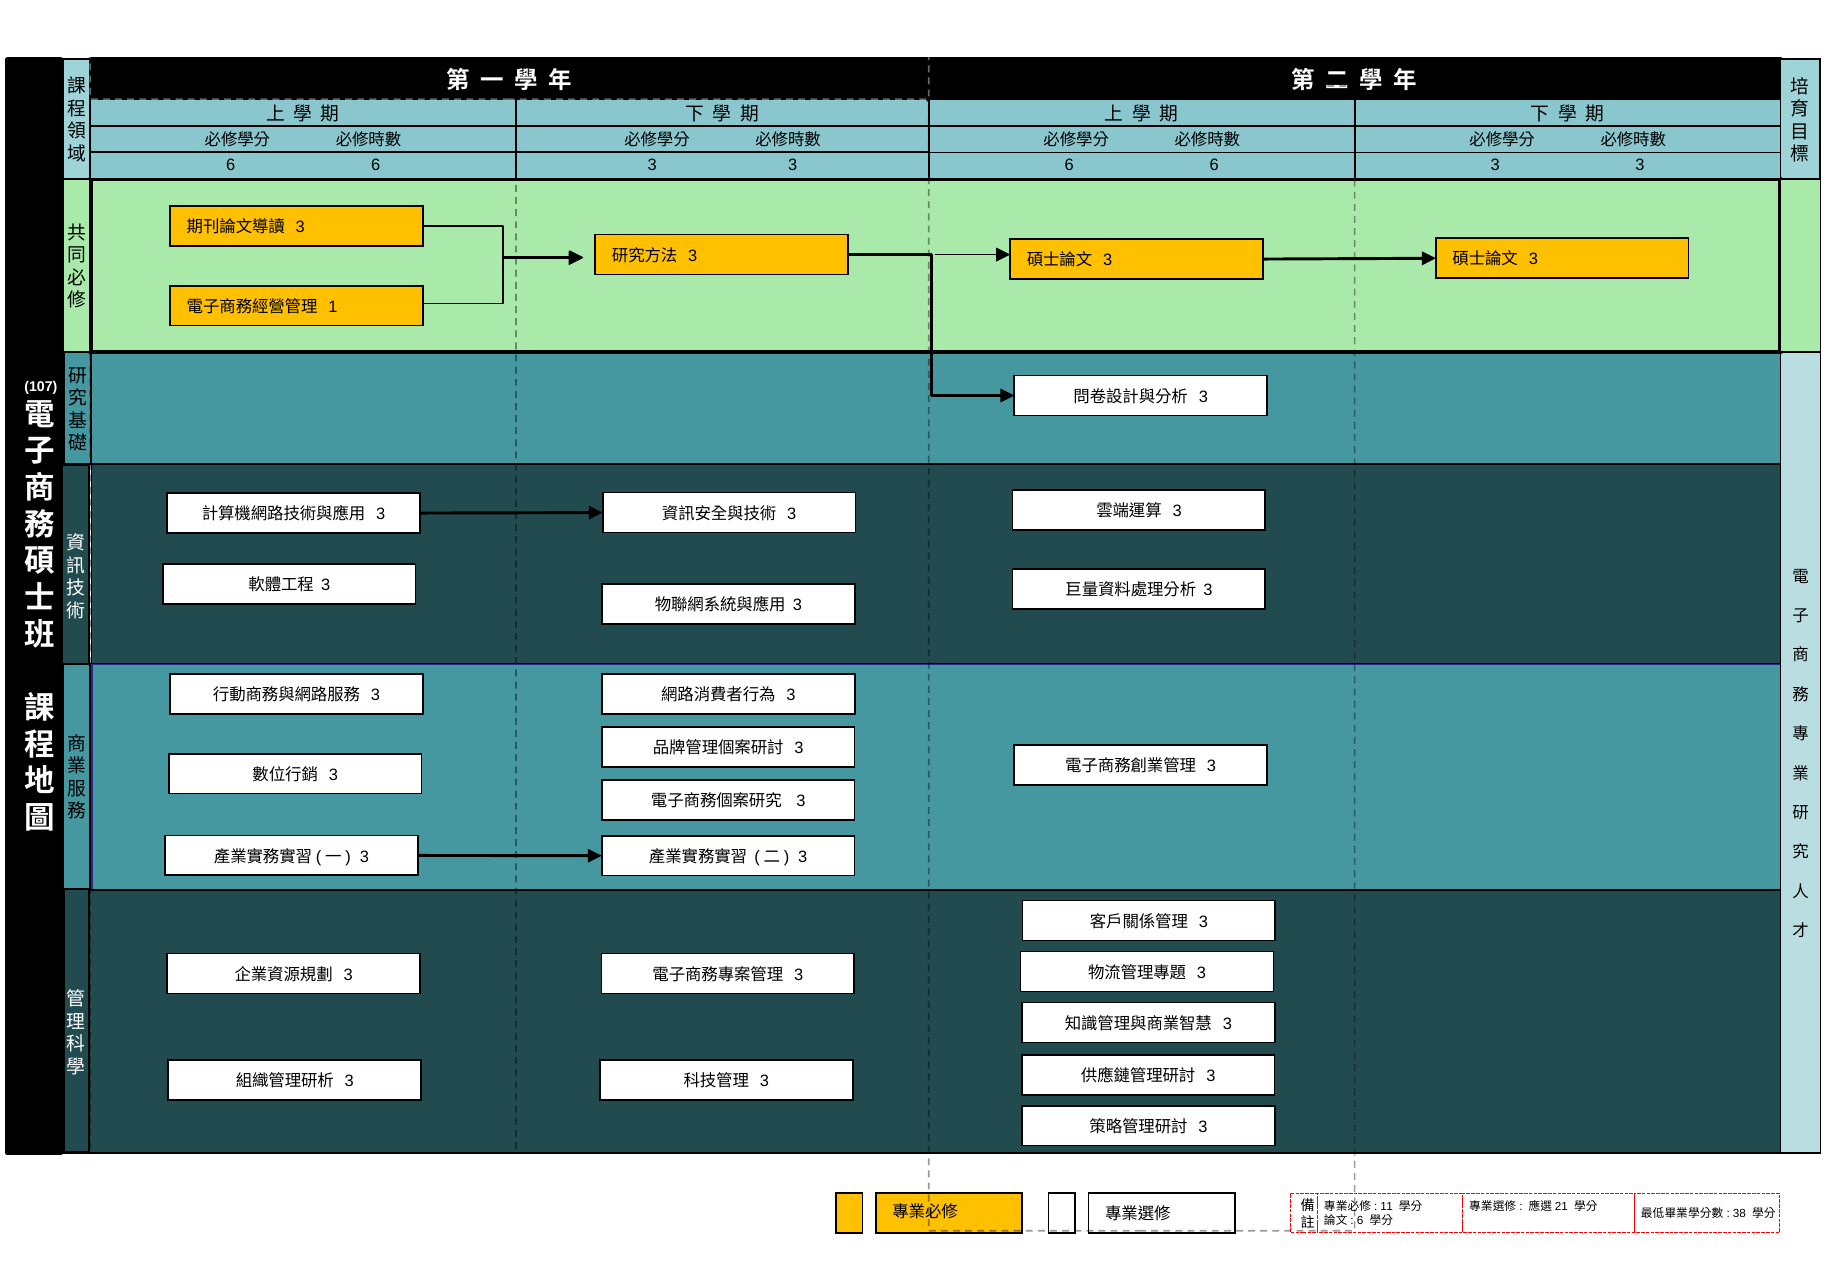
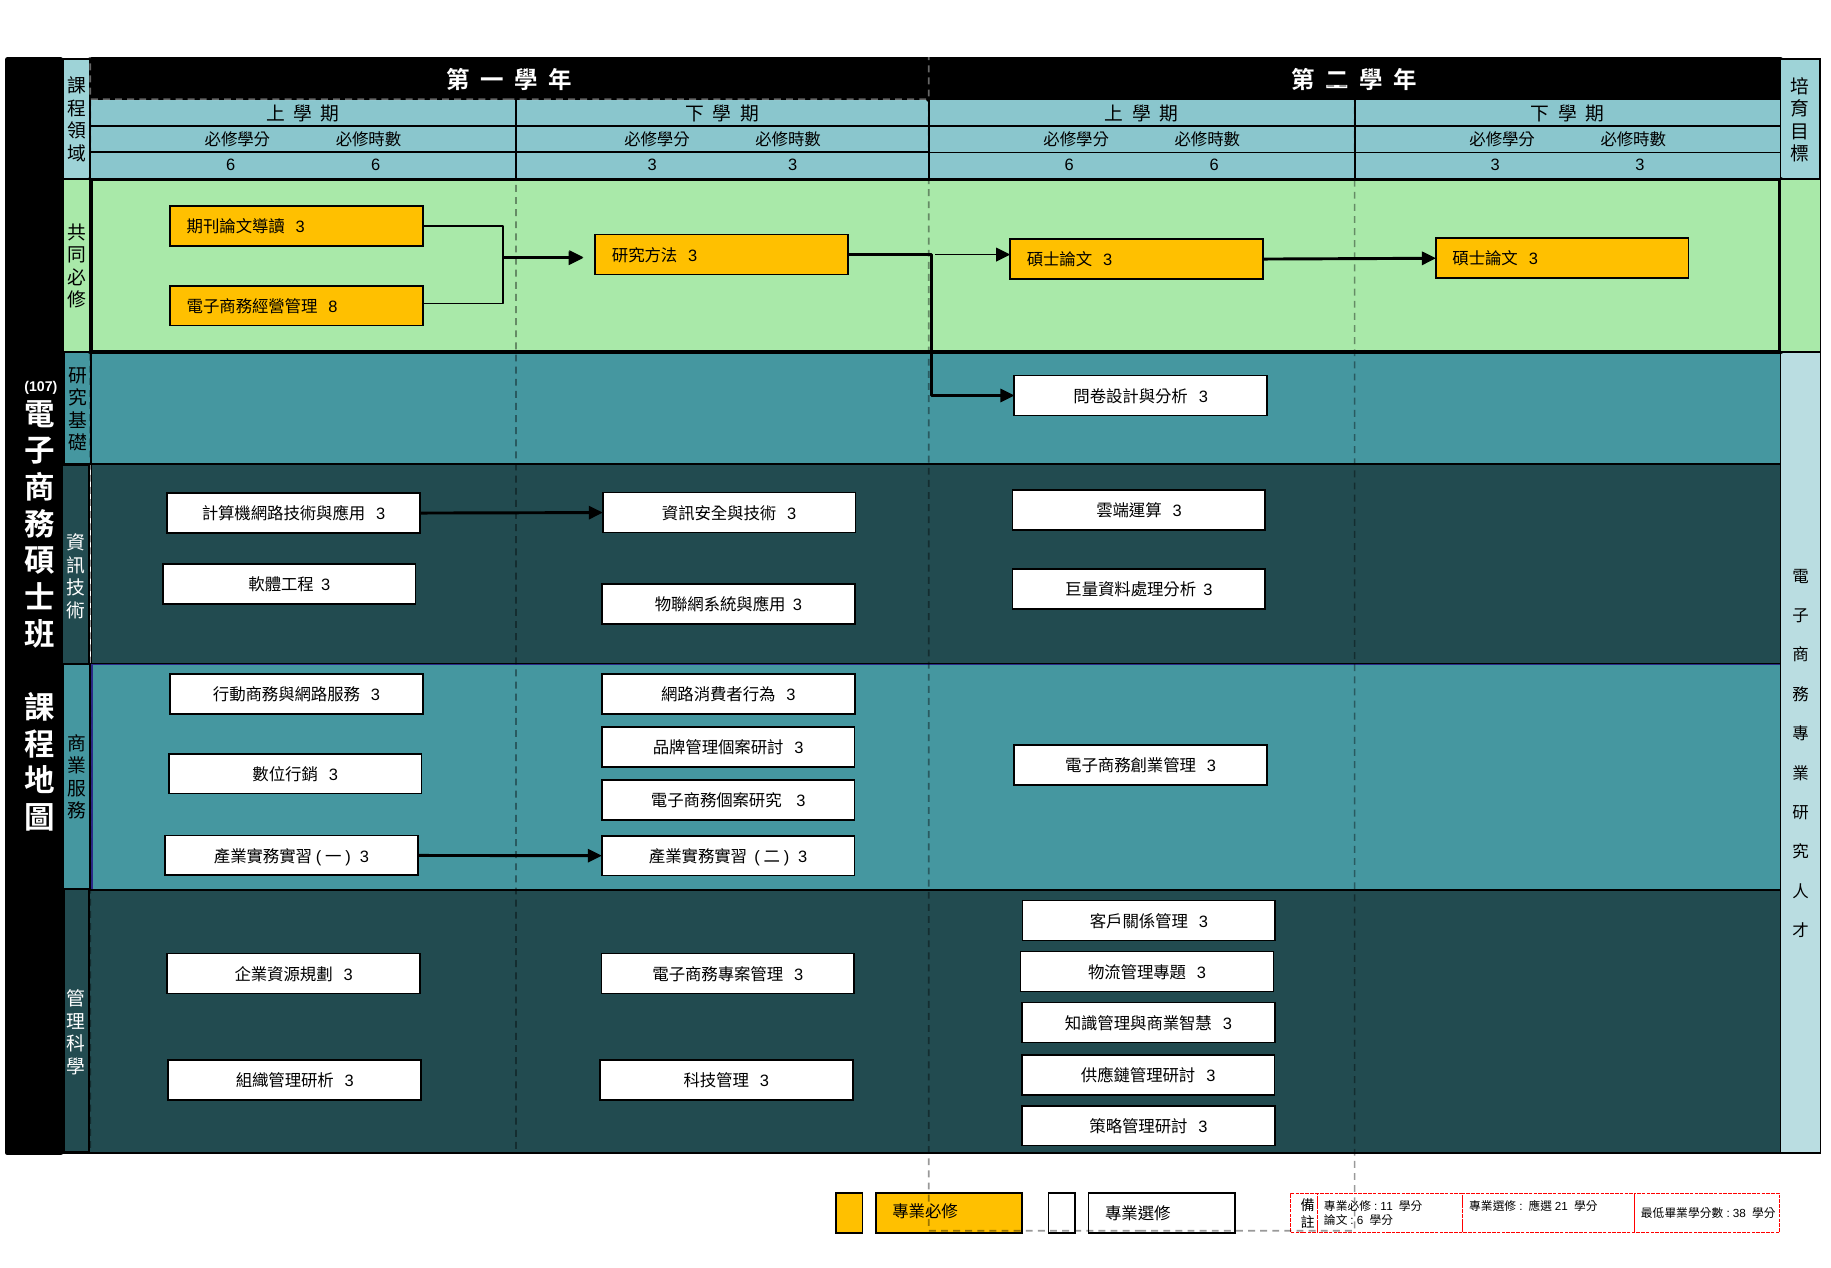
1: 1 -> 8 (333, 307)
